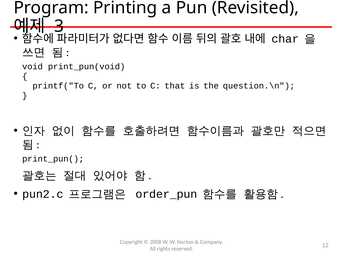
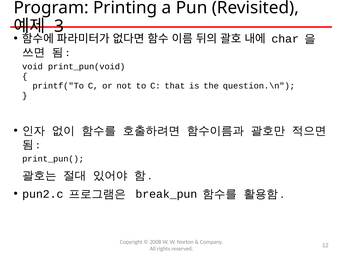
order_pun: order_pun -> break_pun (166, 194)
